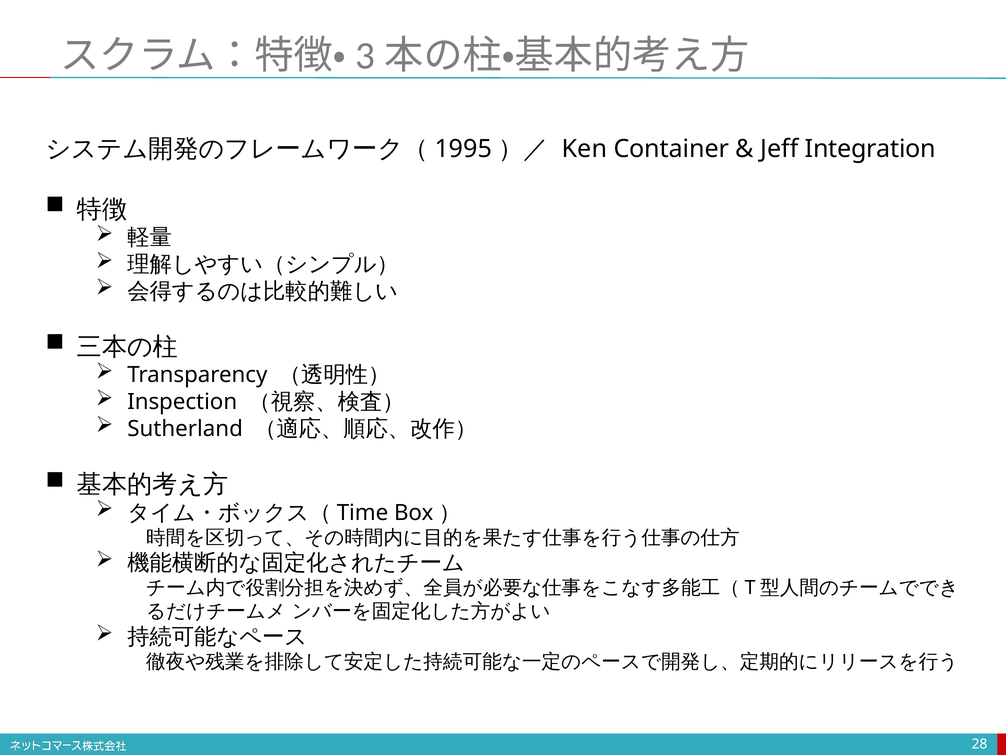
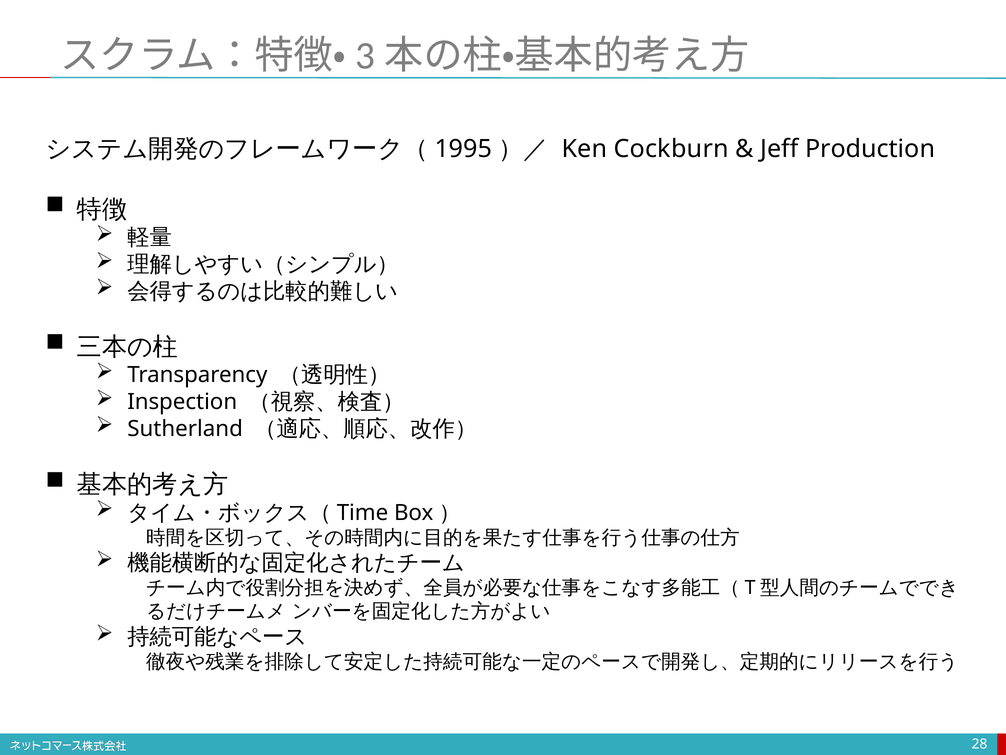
Container: Container -> Cockburn (671, 149)
Integration: Integration -> Production (870, 149)
